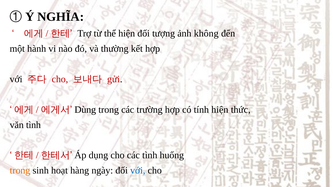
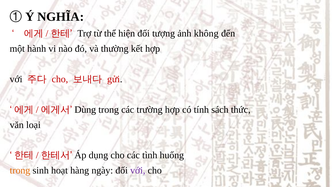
tính hiện: hiện -> sách (220, 110)
văn tình: tình -> loại (33, 125)
với colour: blue -> purple (138, 171)
